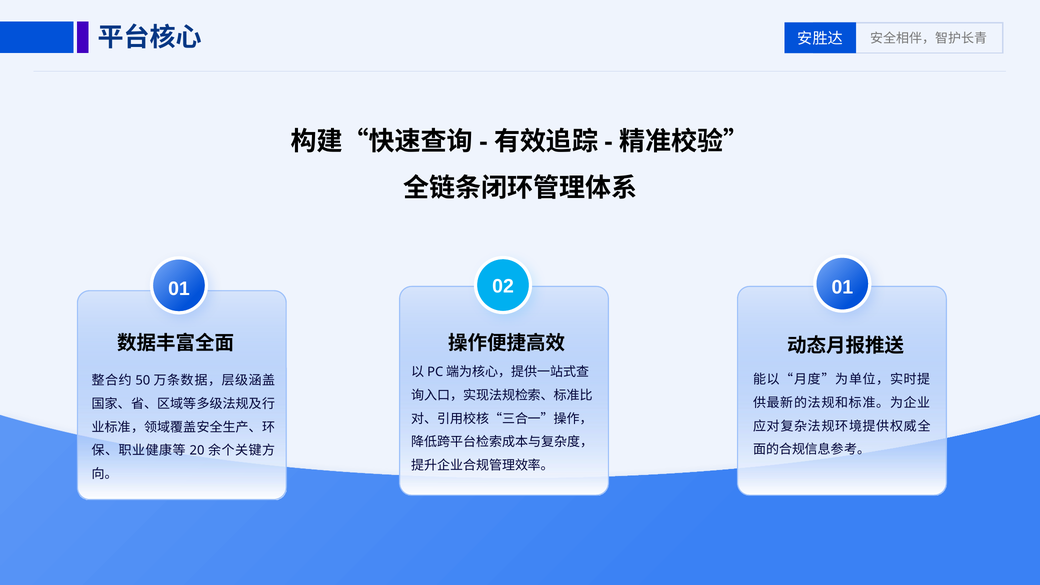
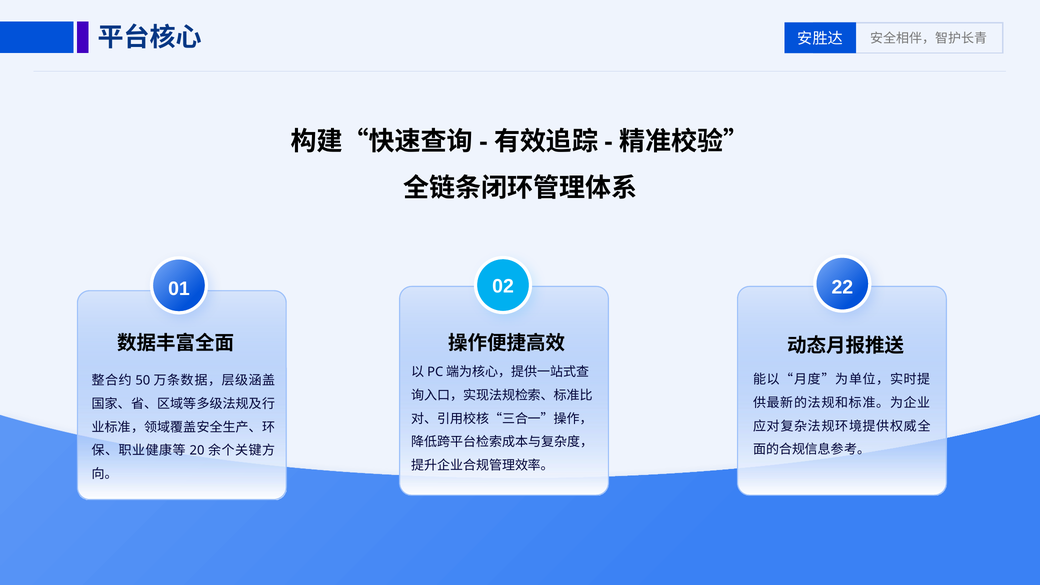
02 01: 01 -> 22 (842, 287)
